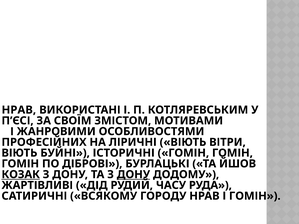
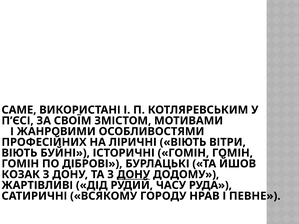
НРАВ: НРАВ -> САМЕ (19, 110)
КОЗАК underline: present -> none (21, 175)
І ГОМІН: ГОМІН -> ПЕВНЕ (255, 196)
